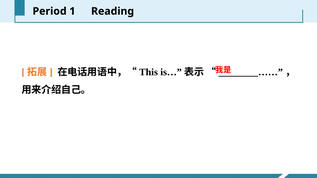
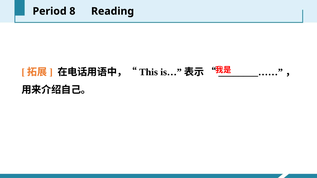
1: 1 -> 8 (72, 11)
